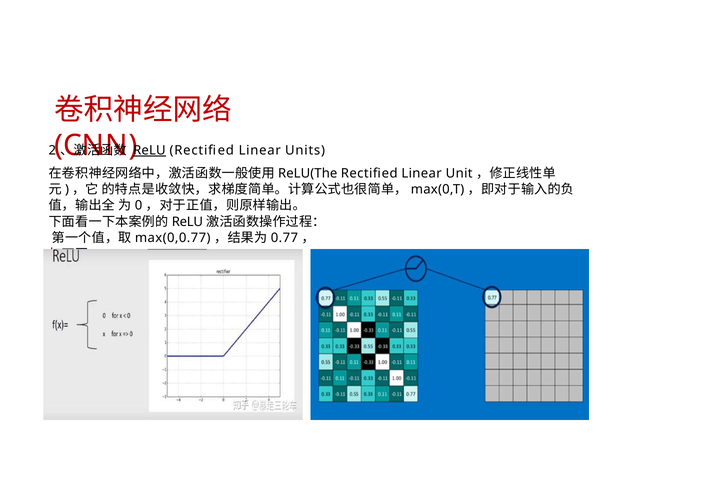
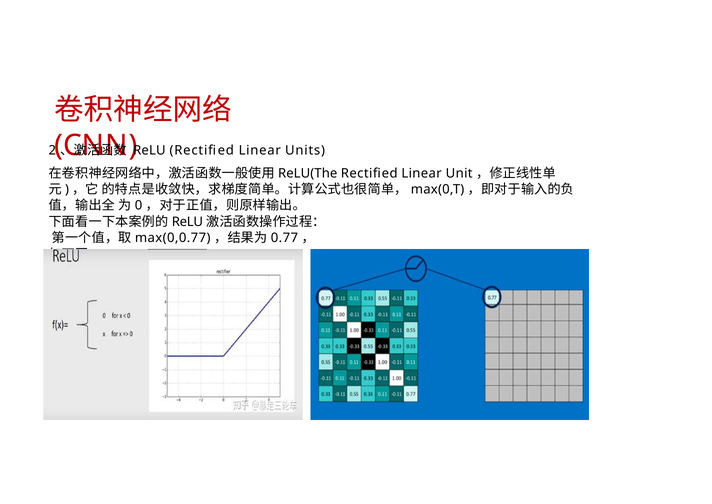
ReLU underline: present -> none (149, 150)
